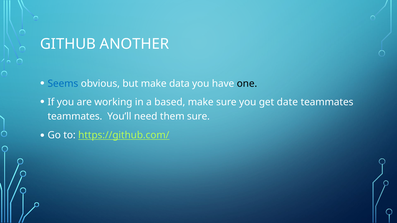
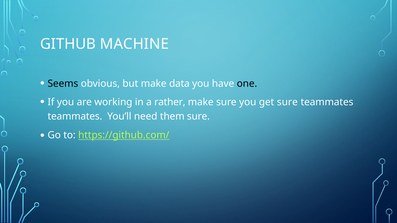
ANOTHER: ANOTHER -> MACHINE (134, 44)
Seems colour: blue -> black (63, 84)
based: based -> rather (170, 102)
get date: date -> sure (287, 102)
